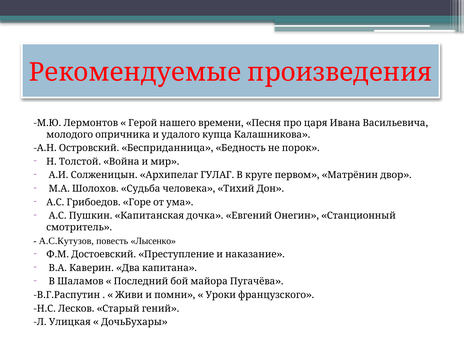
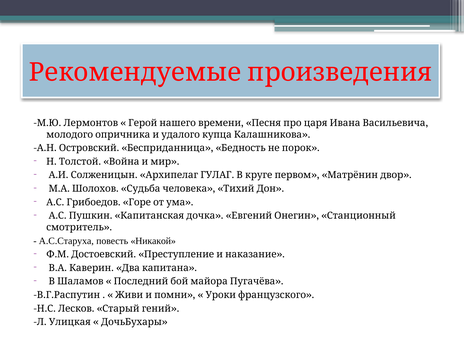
А.С.Кутузов: А.С.Кутузов -> А.С.Старуха (66, 241)
Лысенко: Лысенко -> Никакой (153, 241)
